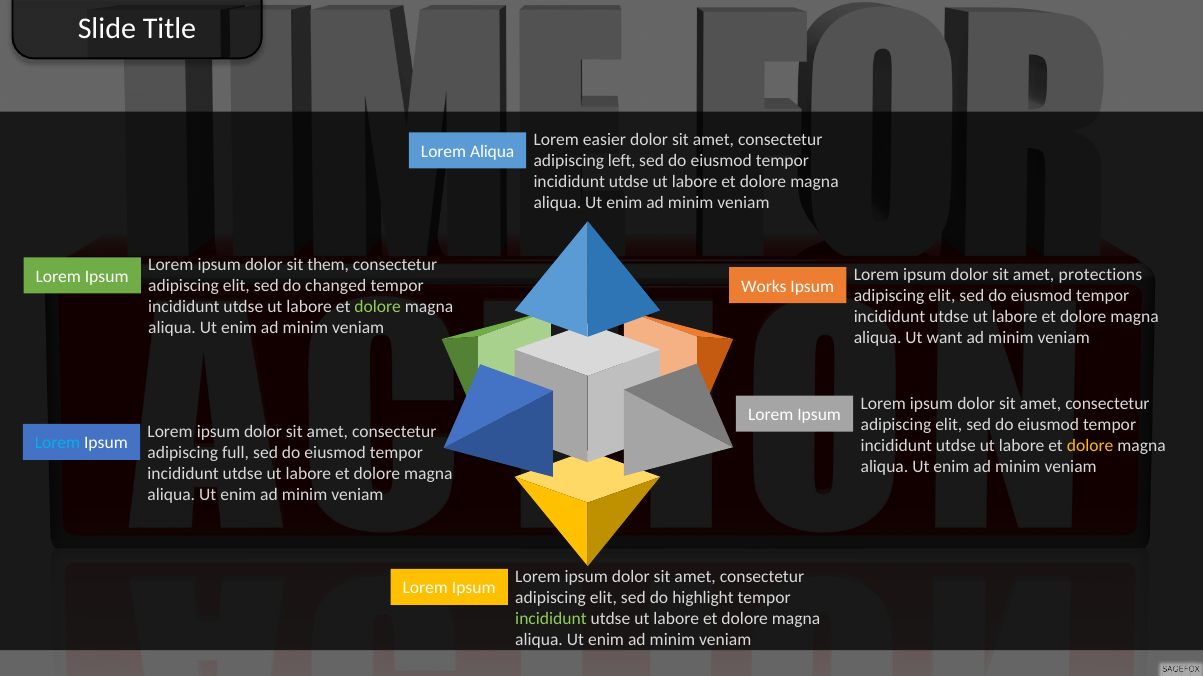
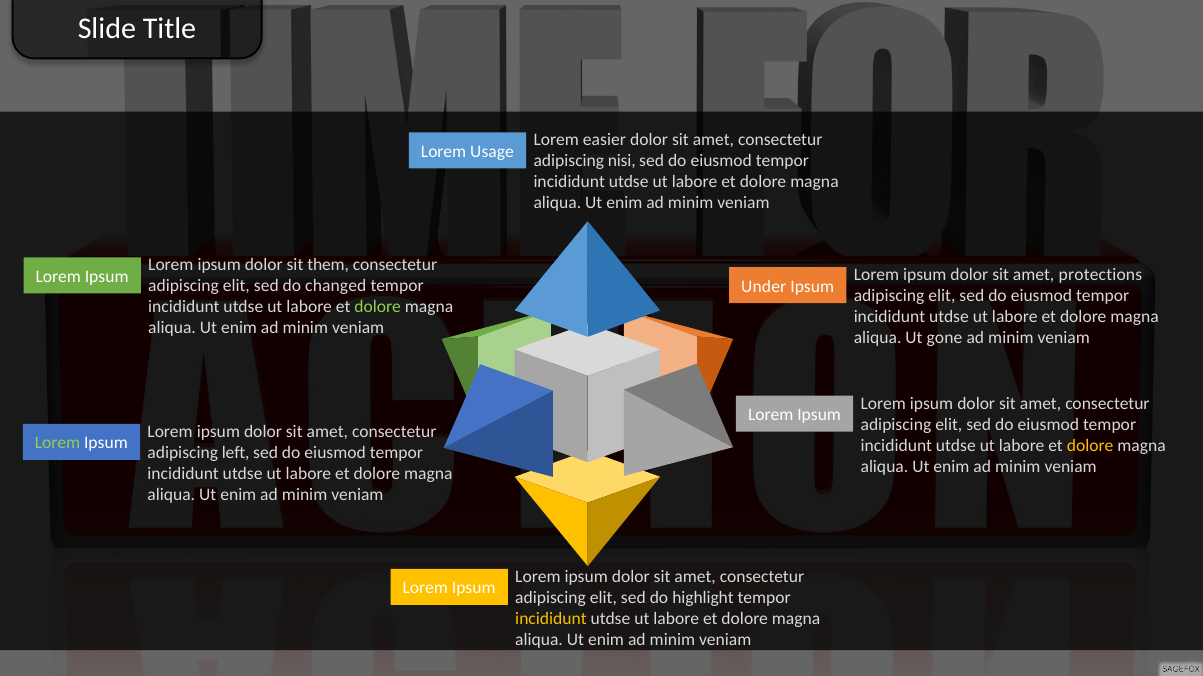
Lorem Aliqua: Aliqua -> Usage (492, 152)
left: left -> nisi (622, 161)
Works: Works -> Under (764, 287)
want: want -> gone (944, 338)
Lorem colour: light blue -> light green (58, 444)
full: full -> left (236, 453)
incididunt colour: light green -> yellow (551, 619)
